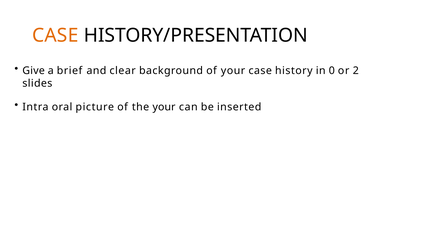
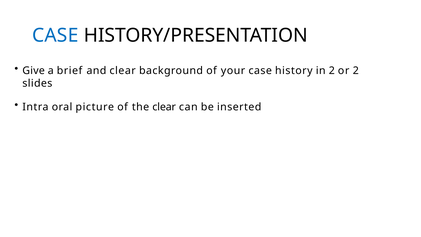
CASE colour: orange -> blue (55, 35)
in 0: 0 -> 2 (332, 71)
the your: your -> clear (164, 107)
